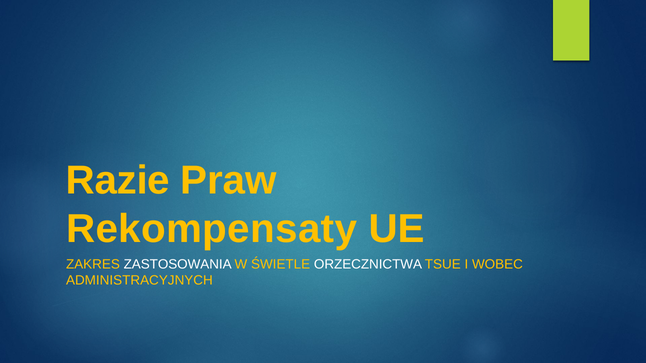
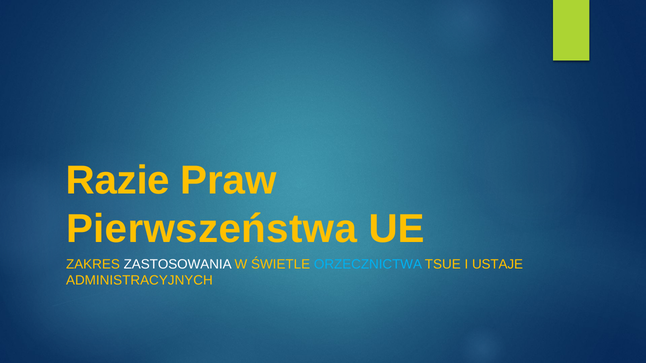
Rekompensaty: Rekompensaty -> Pierwszeństwa (212, 229)
ORZECZNICTWA colour: white -> light blue (368, 265)
WOBEC: WOBEC -> USTAJE (498, 265)
